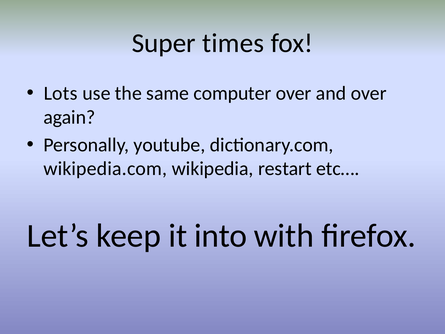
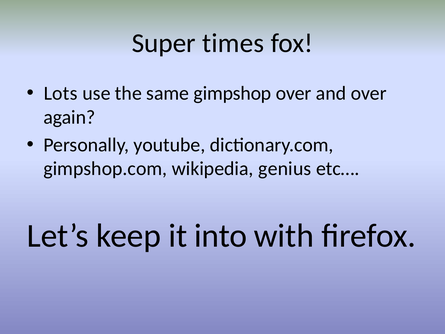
computer: computer -> gimpshop (233, 93)
wikipedia.com: wikipedia.com -> gimpshop.com (105, 169)
restart: restart -> genius (285, 169)
